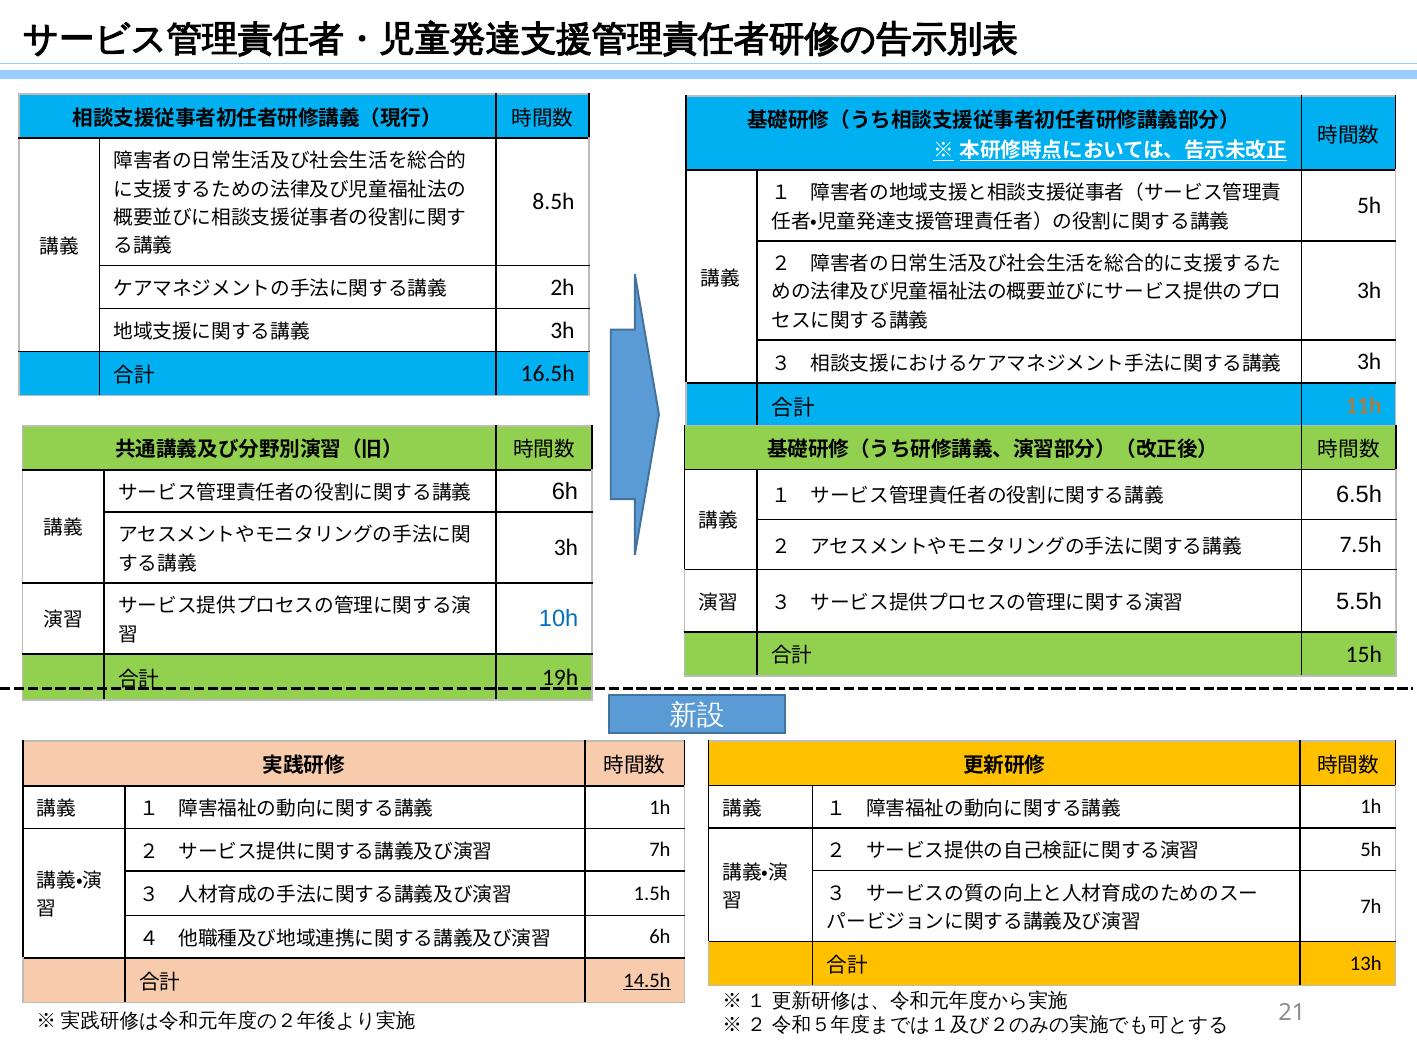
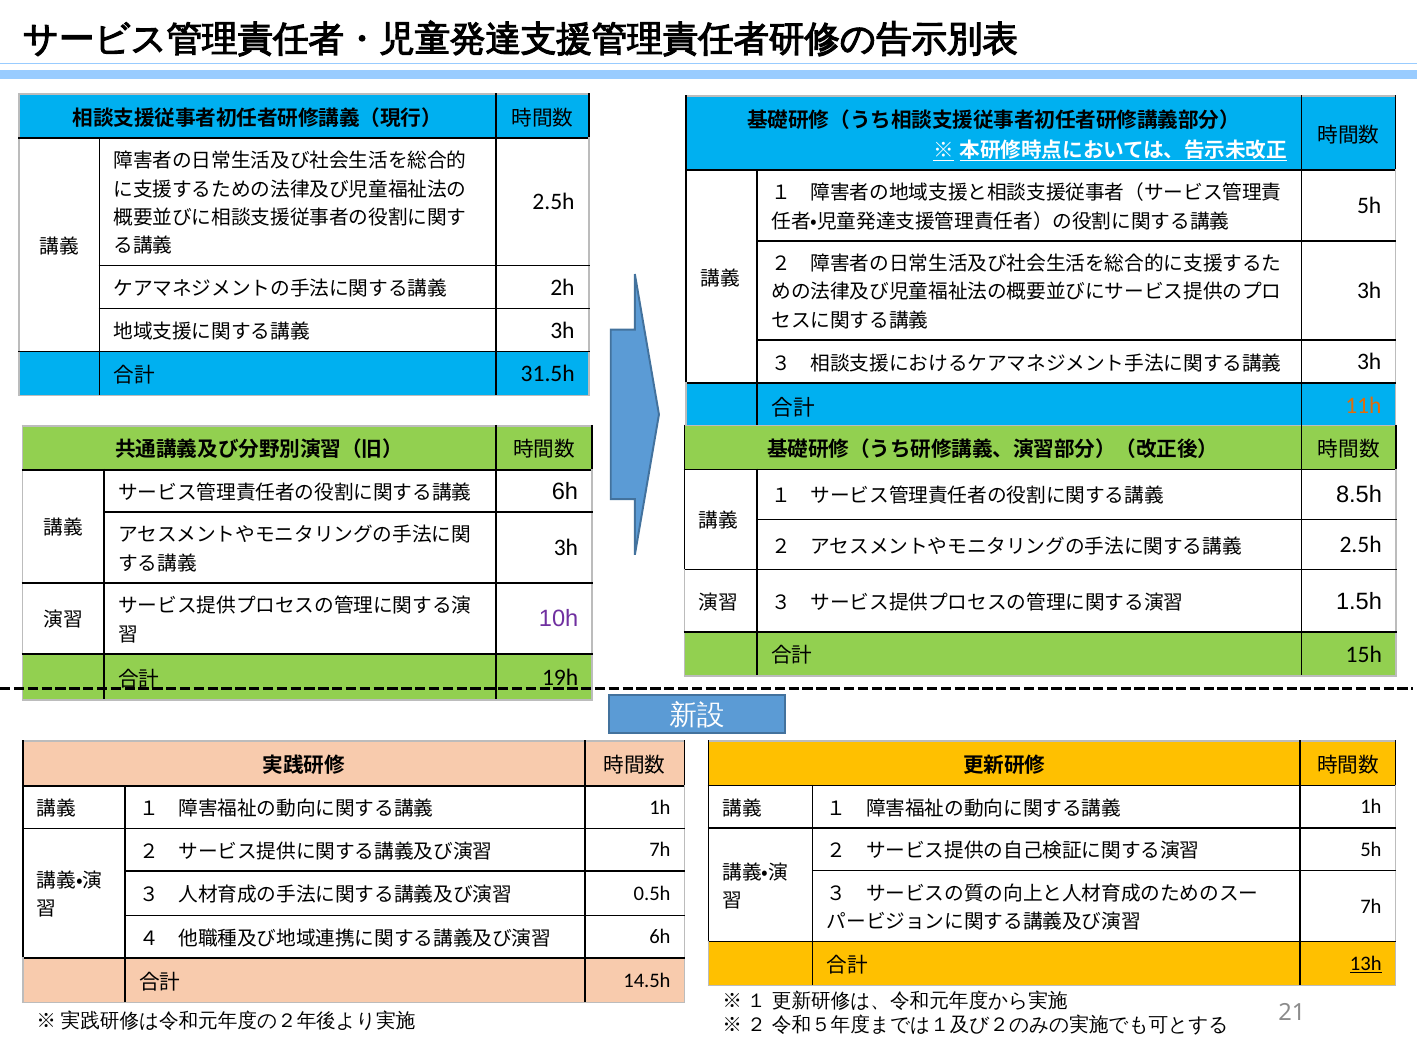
8.5h: 8.5h -> 2.5h (553, 202)
16.5h: 16.5h -> 31.5h (548, 374)
6.5h: 6.5h -> 8.5h (1359, 495)
7.5h: 7.5h -> 2.5h (1361, 545)
5.5h: 5.5h -> 1.5h (1359, 602)
10h colour: blue -> purple (559, 619)
1.5h: 1.5h -> 0.5h (652, 894)
13h underline: none -> present (1366, 964)
14.5h underline: present -> none (647, 981)
